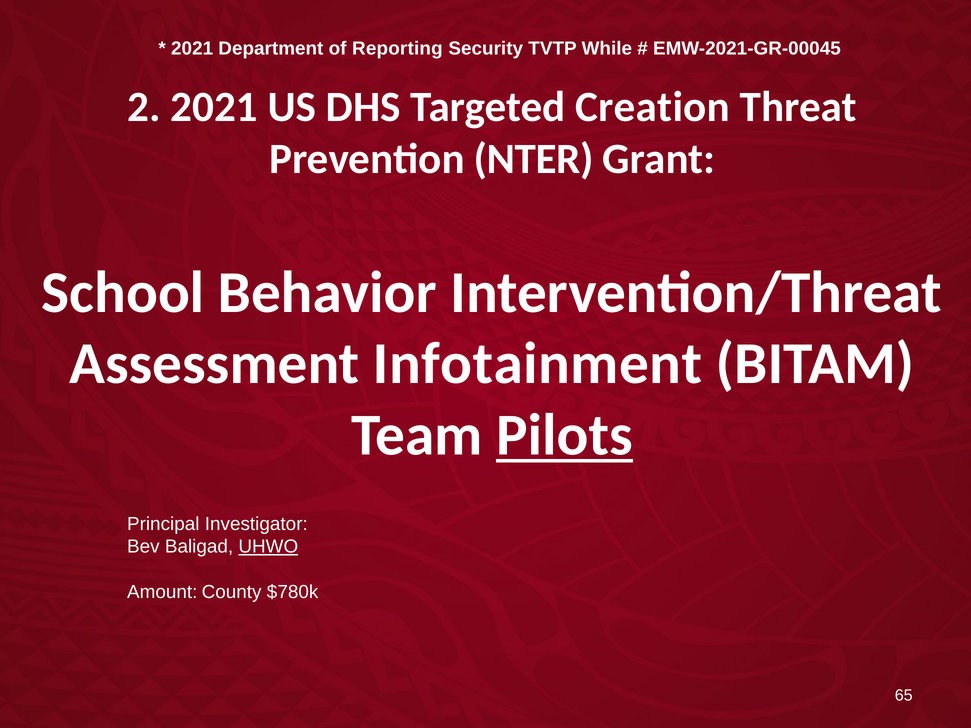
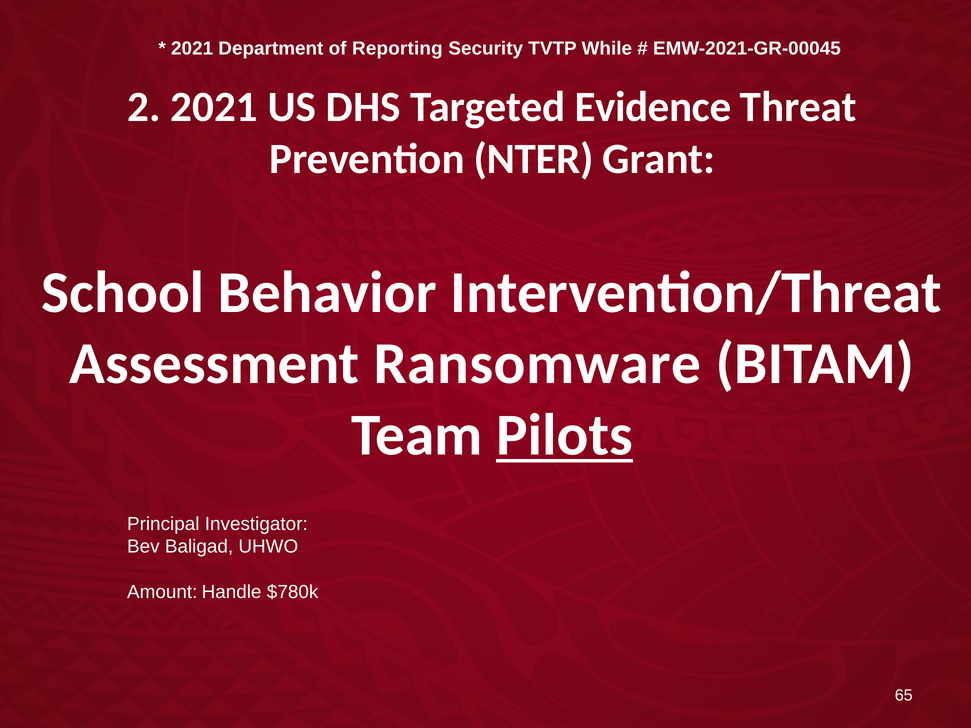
Creation: Creation -> Evidence (653, 107)
Infotainment: Infotainment -> Ransomware (537, 364)
UHWO underline: present -> none (268, 547)
County: County -> Handle (232, 592)
